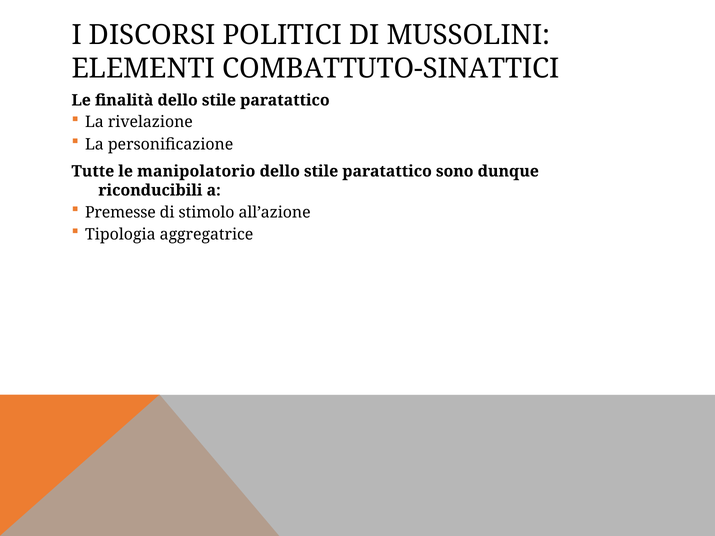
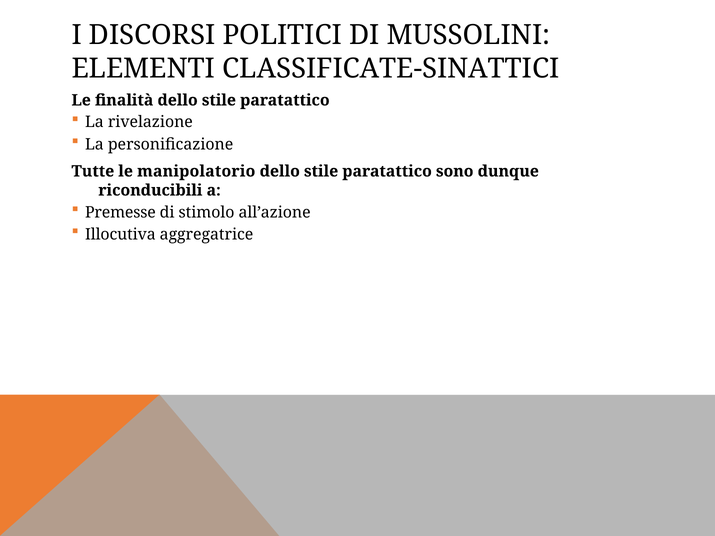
COMBATTUTO-SINATTICI: COMBATTUTO-SINATTICI -> CLASSIFICATE-SINATTICI (391, 69)
Tipologia: Tipologia -> Illocutiva (120, 234)
